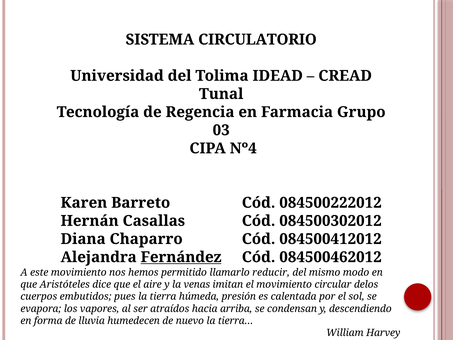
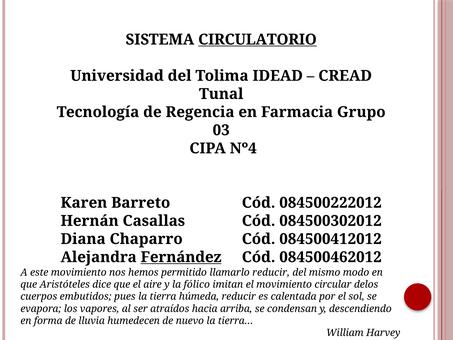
CIRCULATORIO underline: none -> present (257, 40)
venas: venas -> fólico (197, 284)
húmeda presión: presión -> reducir (239, 296)
